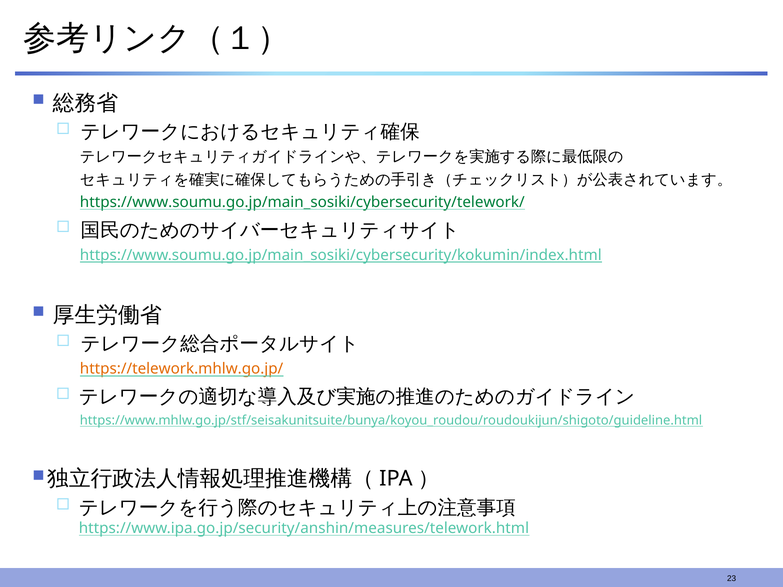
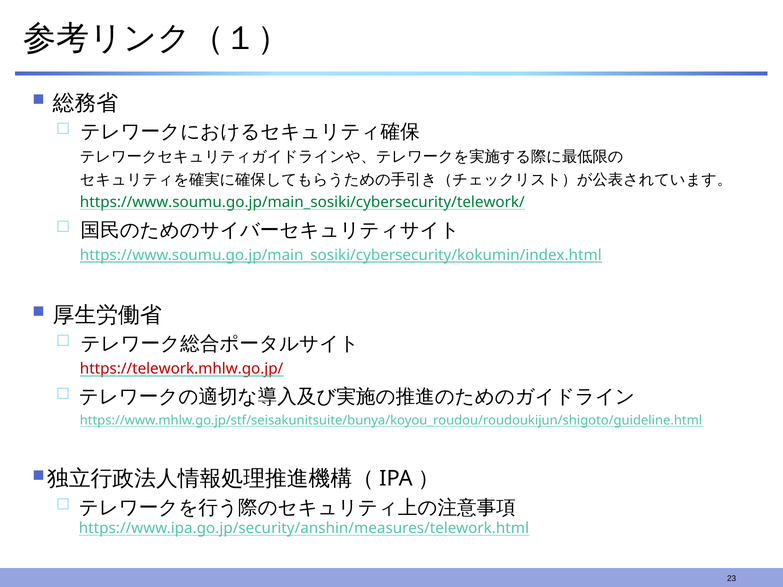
https://telework.mhlw.go.jp/ colour: orange -> red (182, 369)
